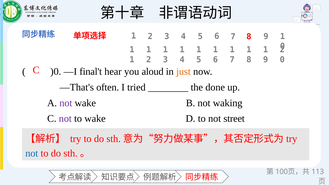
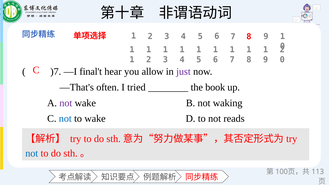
)0: )0 -> )7 (56, 72)
aloud: aloud -> allow (153, 72)
just colour: orange -> purple (183, 72)
done: done -> book (215, 87)
not colour: purple -> blue (65, 119)
street: street -> reads (234, 119)
